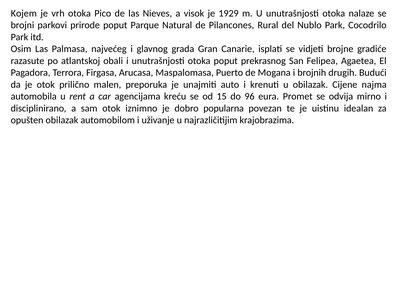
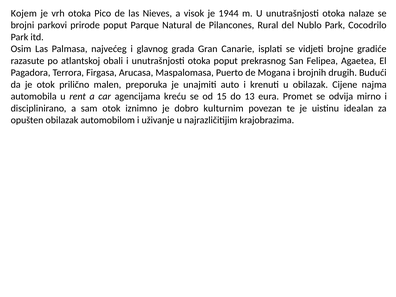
1929: 1929 -> 1944 (229, 13)
96: 96 -> 13 (250, 96)
popularna: popularna -> kulturnim (223, 108)
